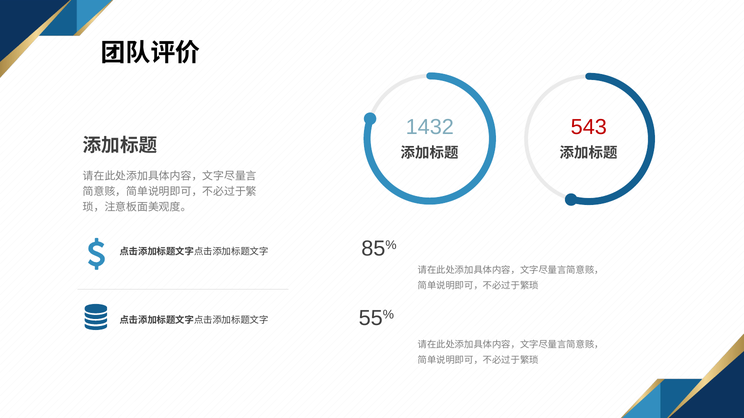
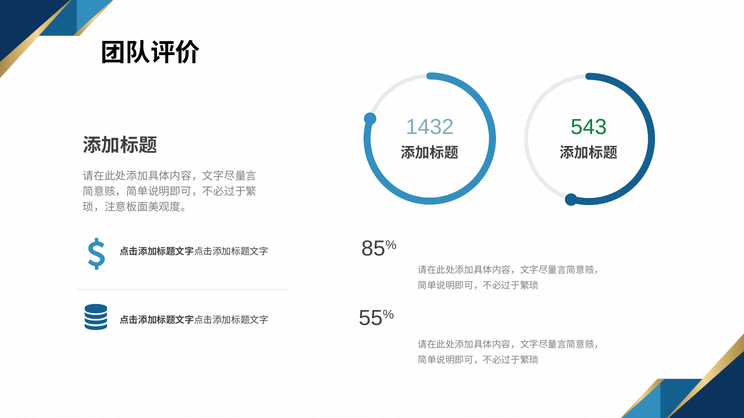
543 colour: red -> green (589, 127)
